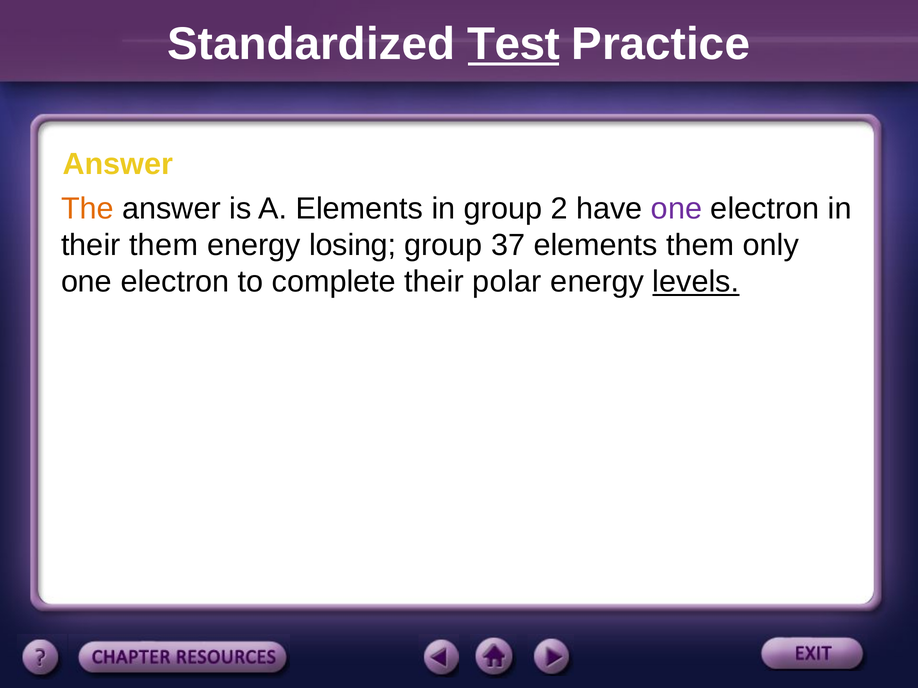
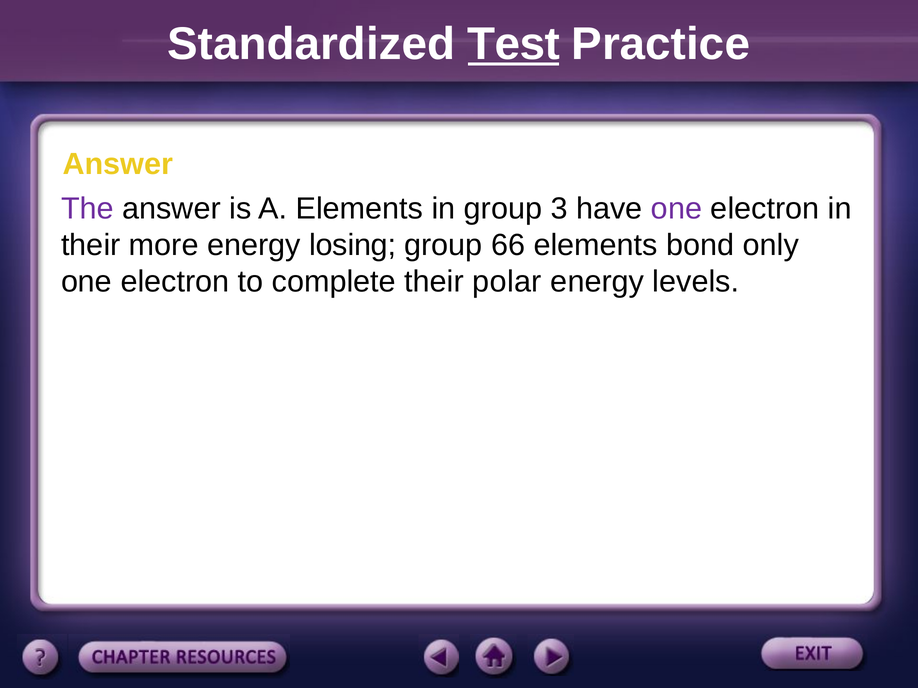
The colour: orange -> purple (87, 209)
2: 2 -> 3 (559, 209)
their them: them -> more (164, 245)
37: 37 -> 66 (508, 245)
elements them: them -> bond (700, 245)
levels underline: present -> none (696, 282)
